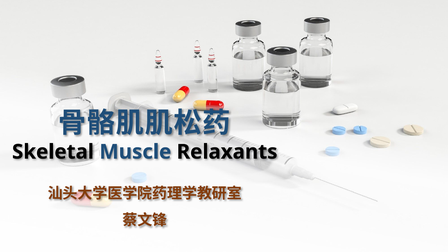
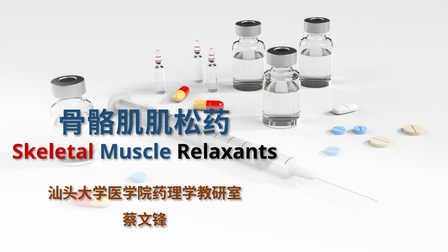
Skeletal colour: black -> red (53, 152)
